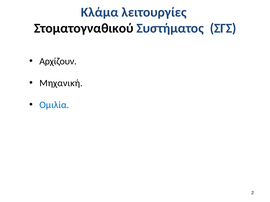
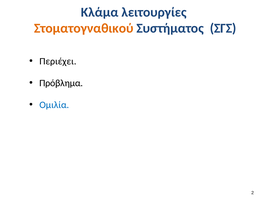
Στοματογναθικού colour: black -> orange (84, 28)
Αρχίζουν: Αρχίζουν -> Περιέχει (58, 61)
Μηχανική: Μηχανική -> Πρόβλημα (61, 83)
